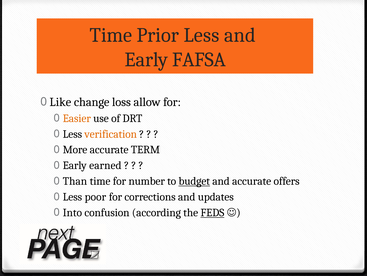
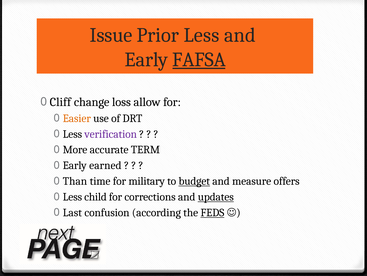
Time: Time -> Issue (111, 35)
FAFSA underline: none -> present (199, 60)
Like: Like -> Cliff (60, 102)
verification colour: orange -> purple (111, 134)
number: number -> military (147, 181)
and accurate: accurate -> measure (252, 181)
poor: poor -> child (96, 196)
updates underline: none -> present (216, 196)
Into: Into -> Last (72, 212)
